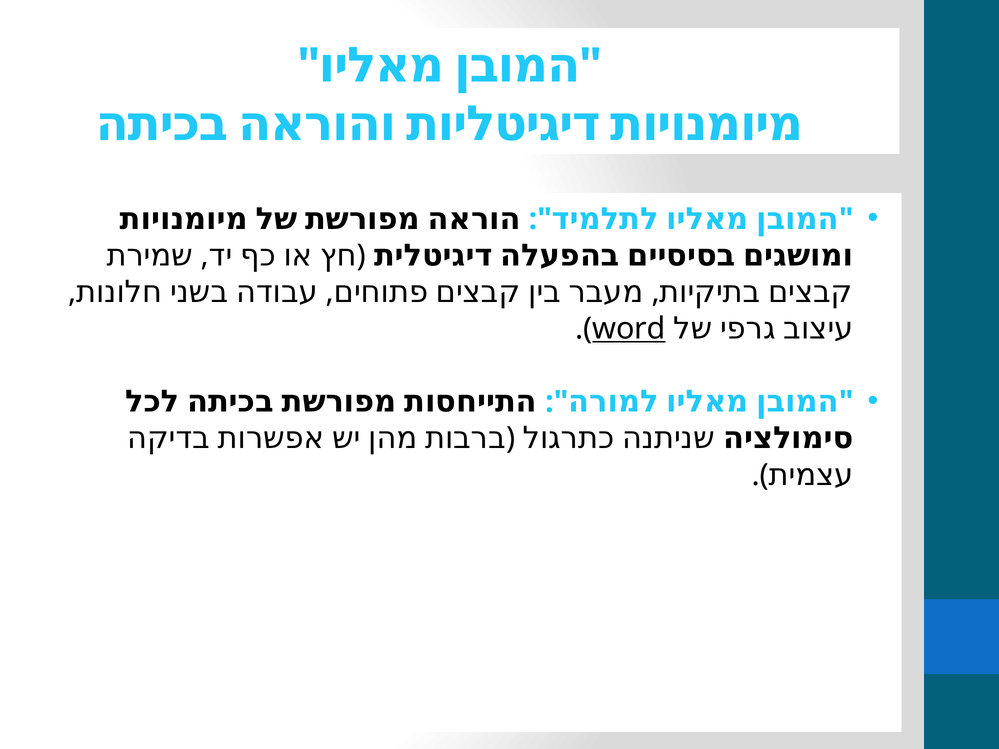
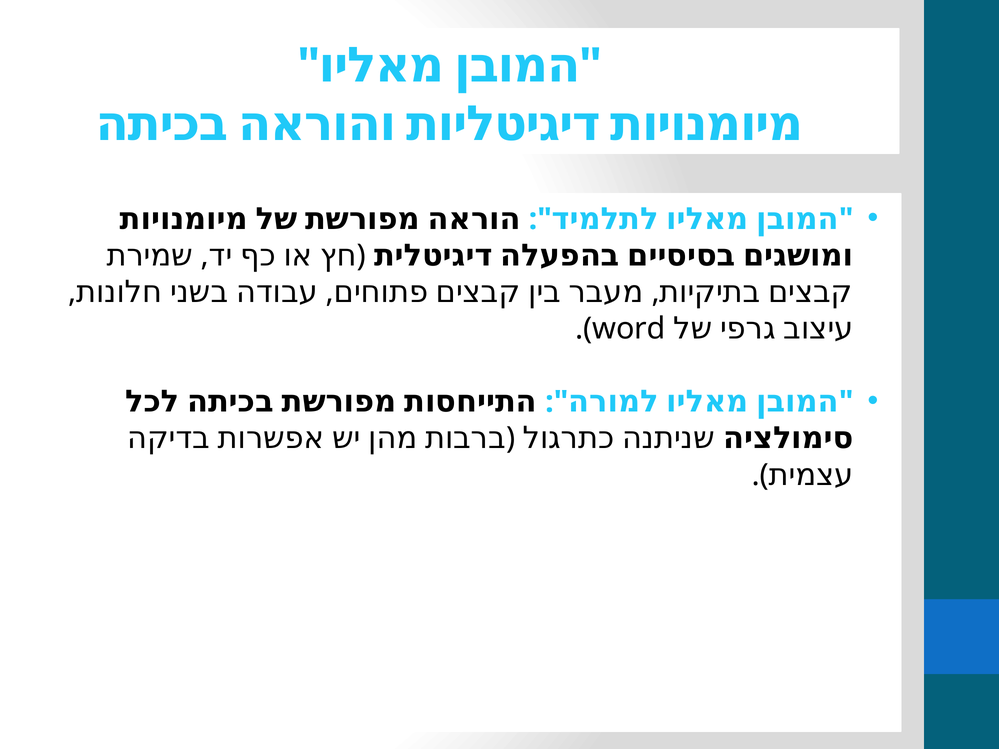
word underline: present -> none (629, 329)
